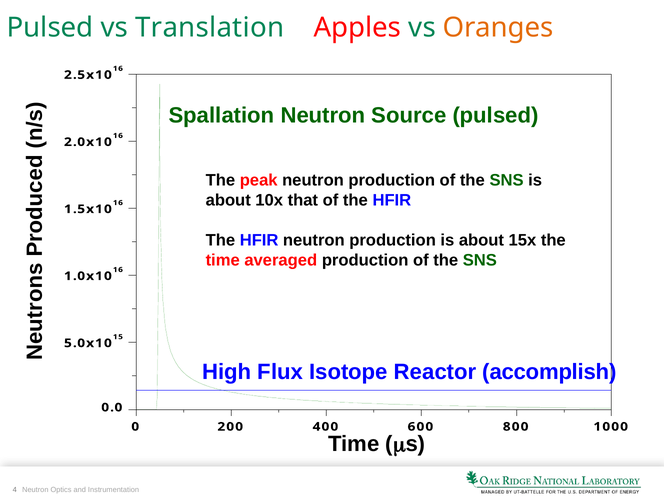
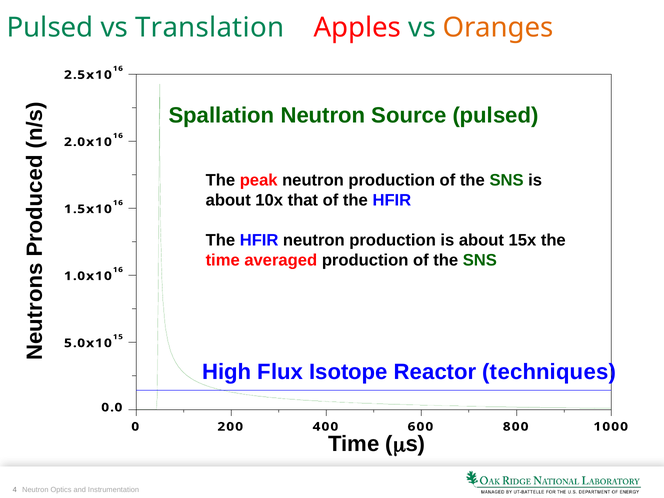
accomplish: accomplish -> techniques (549, 372)
